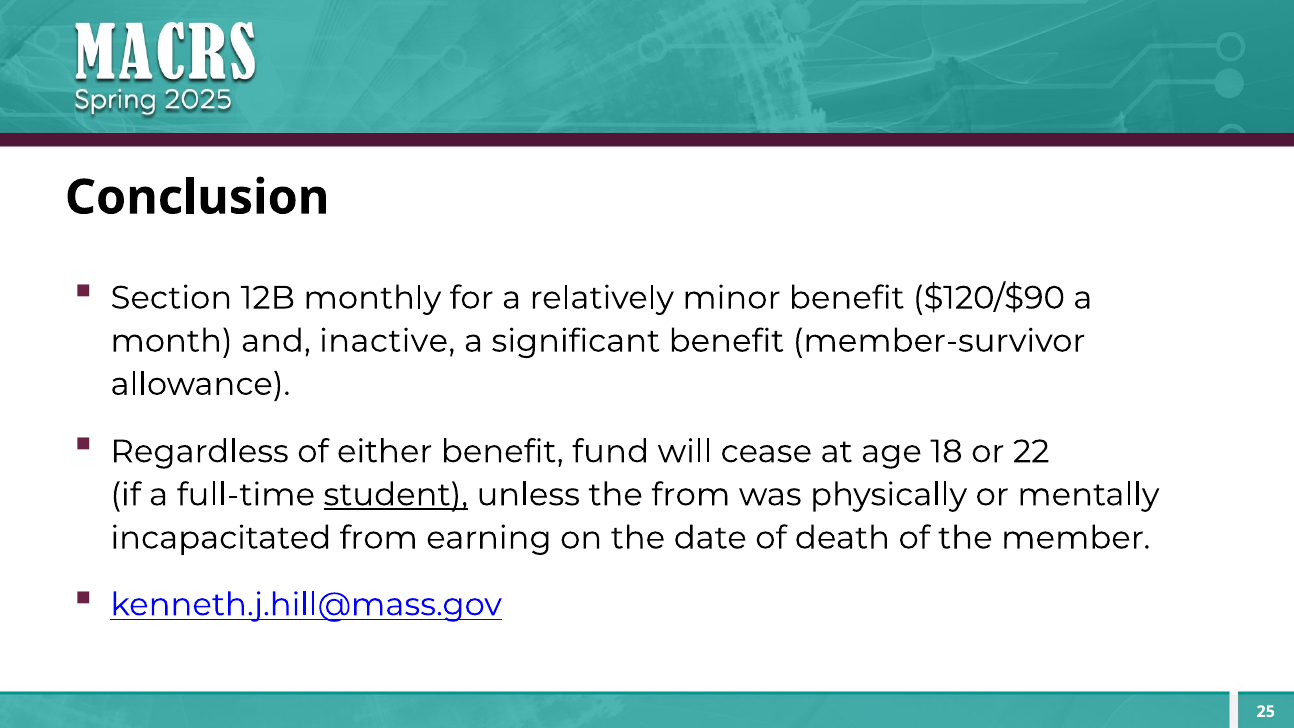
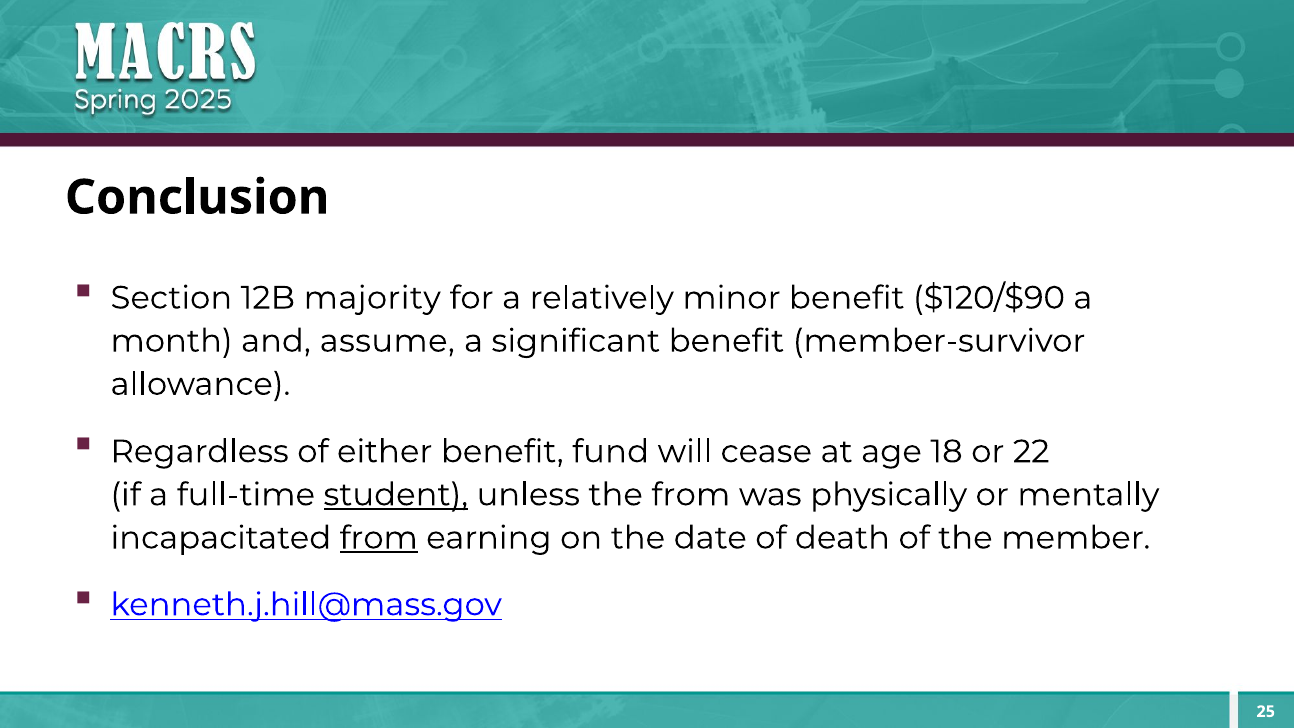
monthly: monthly -> majority (372, 298)
inactive: inactive -> assume (387, 341)
from underline: none -> present (379, 538)
